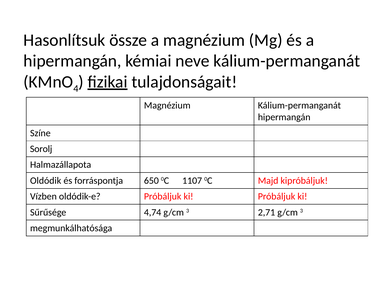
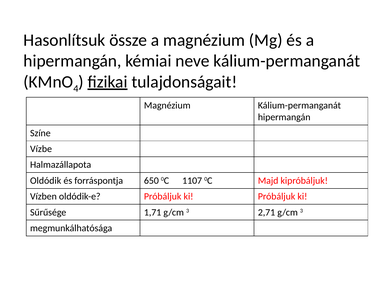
Sorolj: Sorolj -> Vízbe (41, 149)
4,74: 4,74 -> 1,71 (153, 212)
